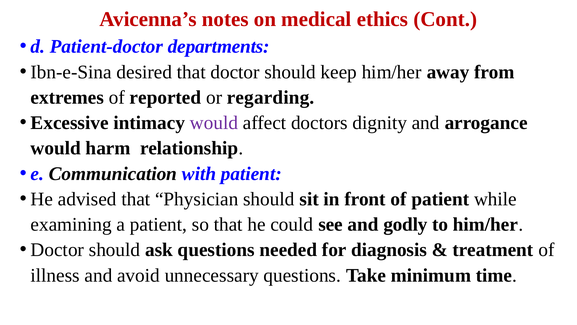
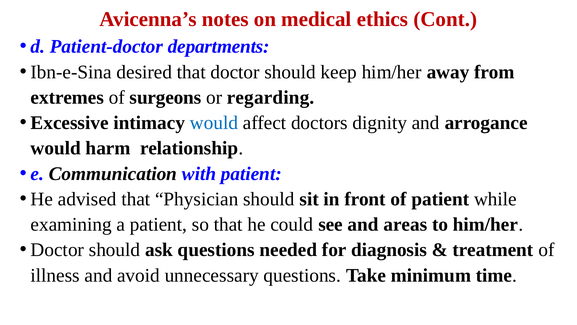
reported: reported -> surgeons (166, 97)
would colour: purple -> blue (214, 123)
godly: godly -> areas (405, 224)
